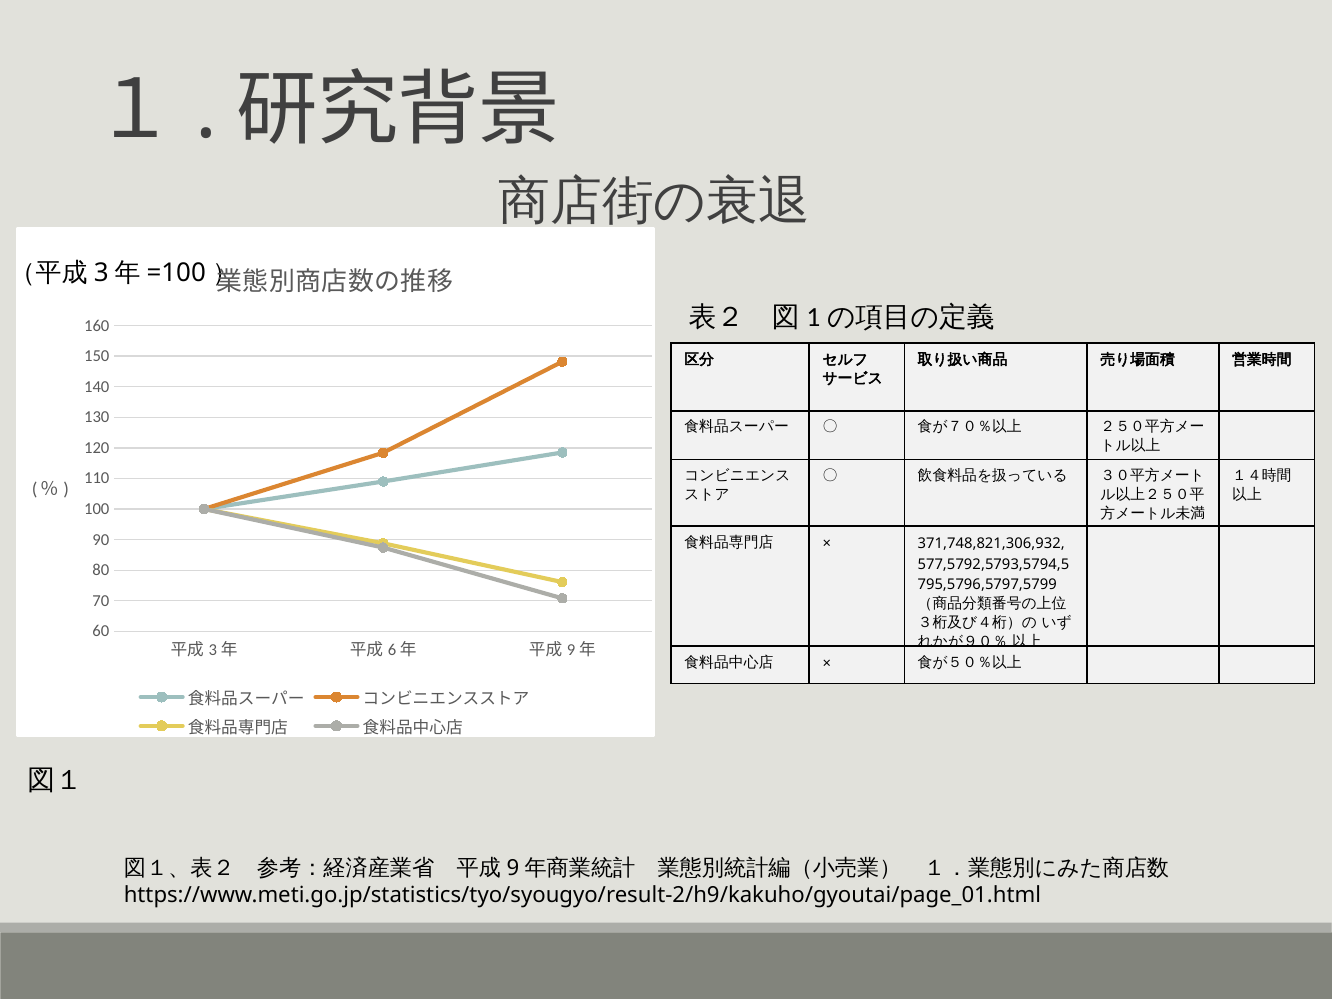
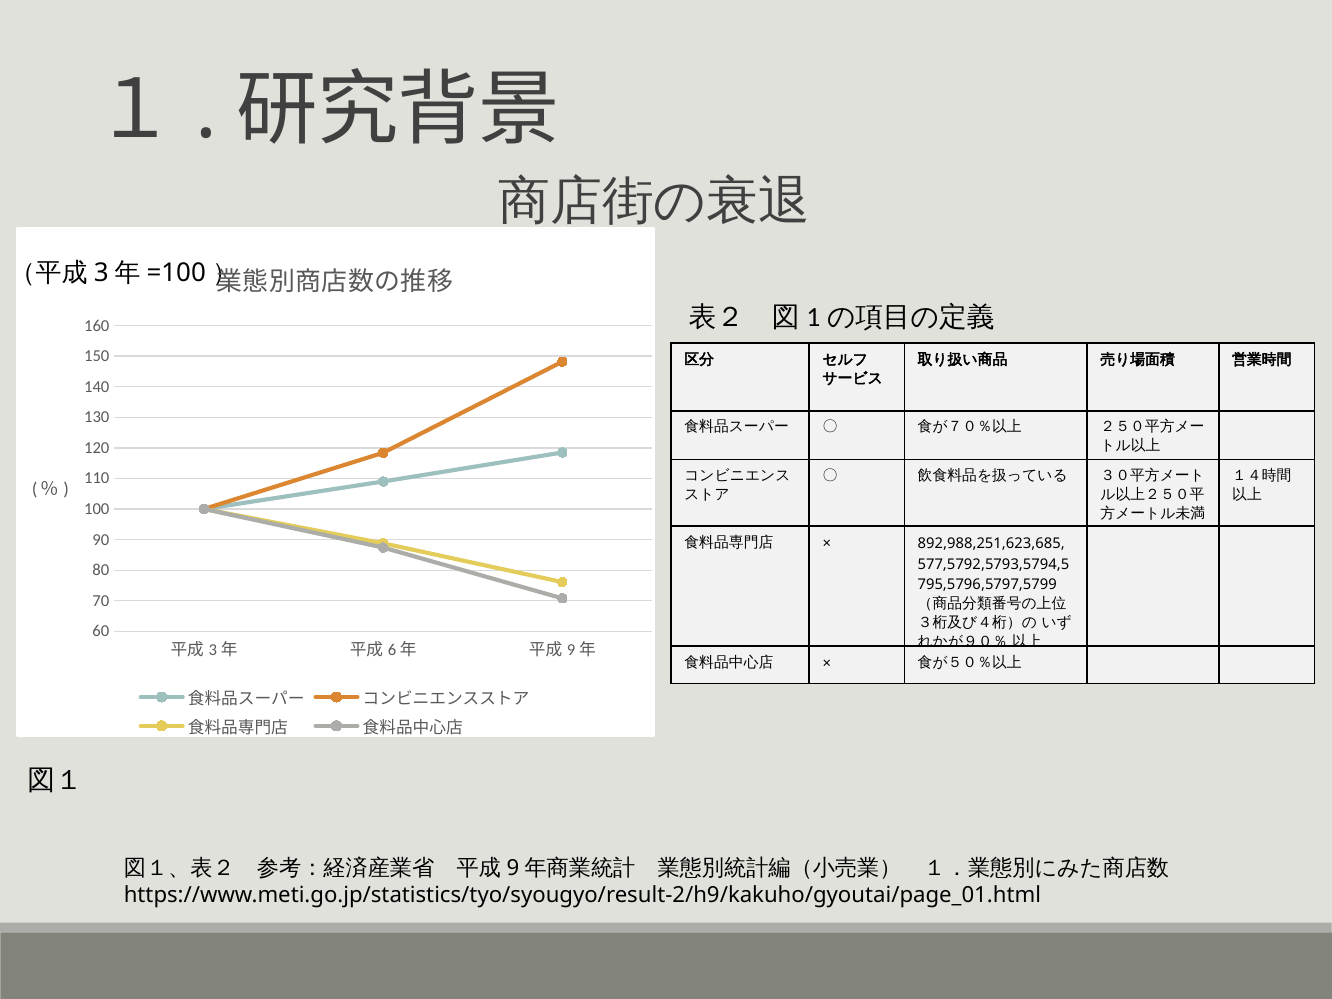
371,748,821,306,932: 371,748,821,306,932 -> 892,988,251,623,685 (991, 544)
